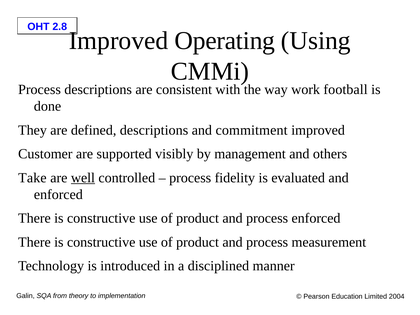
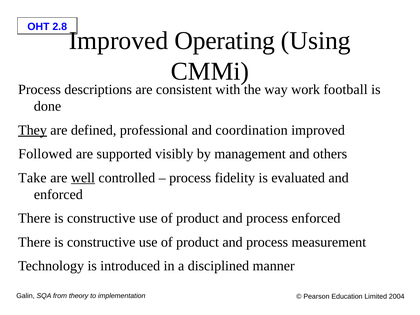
They underline: none -> present (33, 130)
defined descriptions: descriptions -> professional (154, 130)
commitment: commitment -> coordination (252, 130)
Customer: Customer -> Followed (45, 154)
